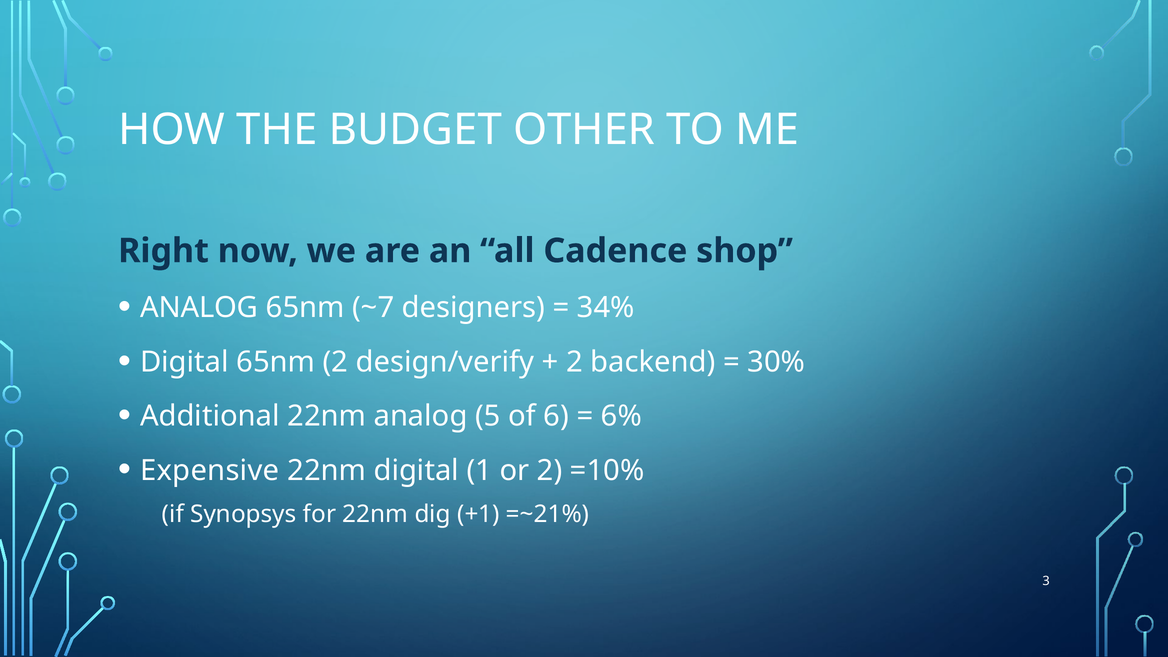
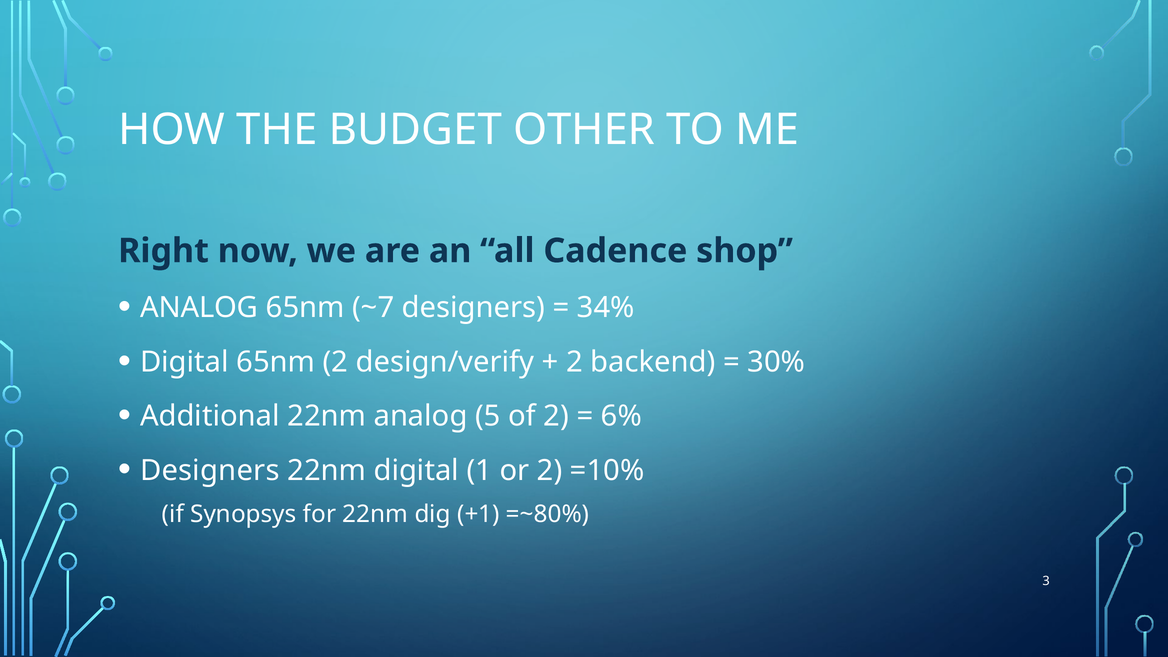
of 6: 6 -> 2 (556, 416)
Expensive: Expensive -> Designers (210, 470)
=~21%: =~21% -> =~80% (548, 514)
